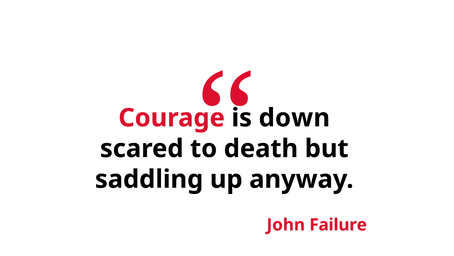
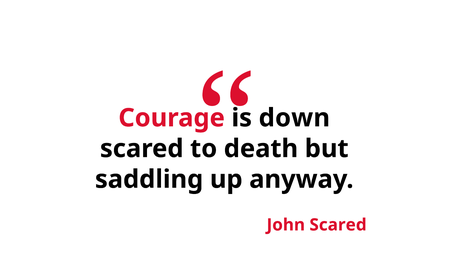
John Failure: Failure -> Scared (338, 224)
